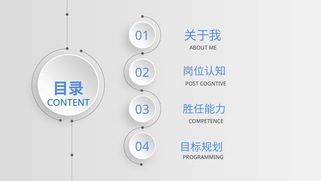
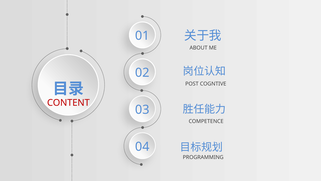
CONTENT colour: blue -> red (68, 103)
